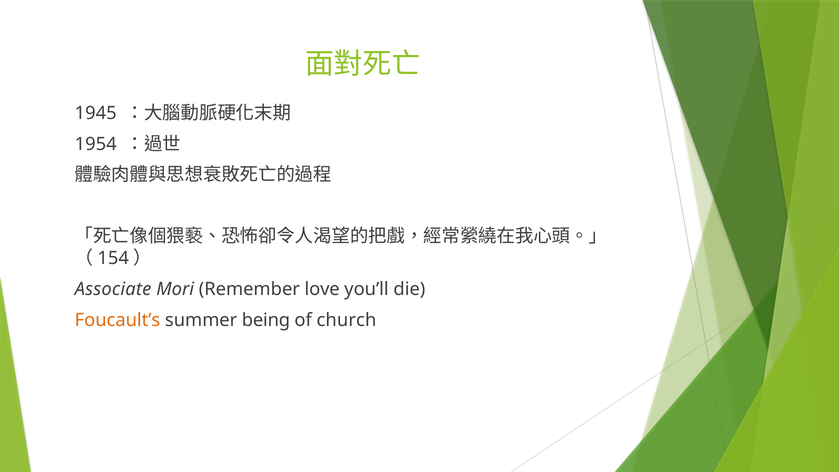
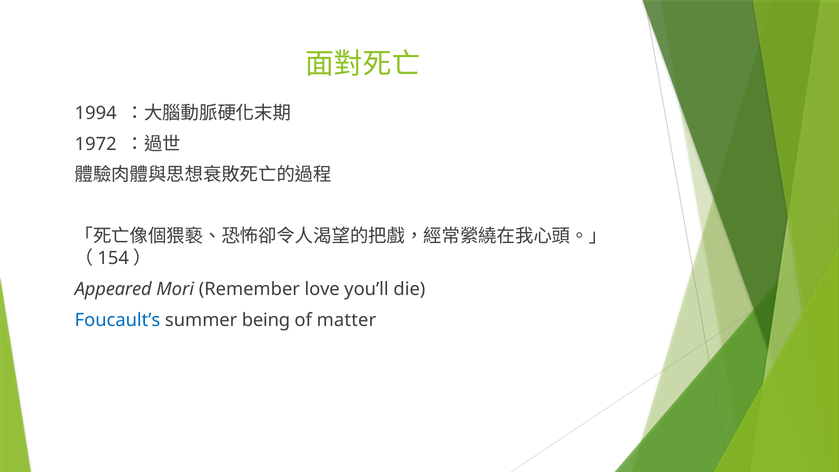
1945: 1945 -> 1994 (96, 113)
1954: 1954 -> 1972 (96, 144)
Associate: Associate -> Appeared (113, 289)
Foucault’s colour: orange -> blue (117, 320)
church: church -> matter (346, 320)
